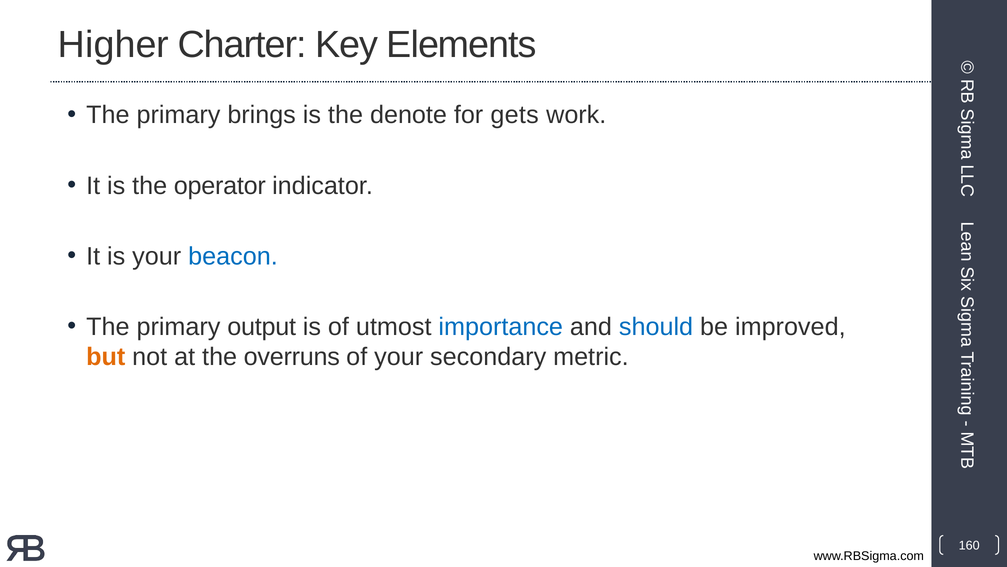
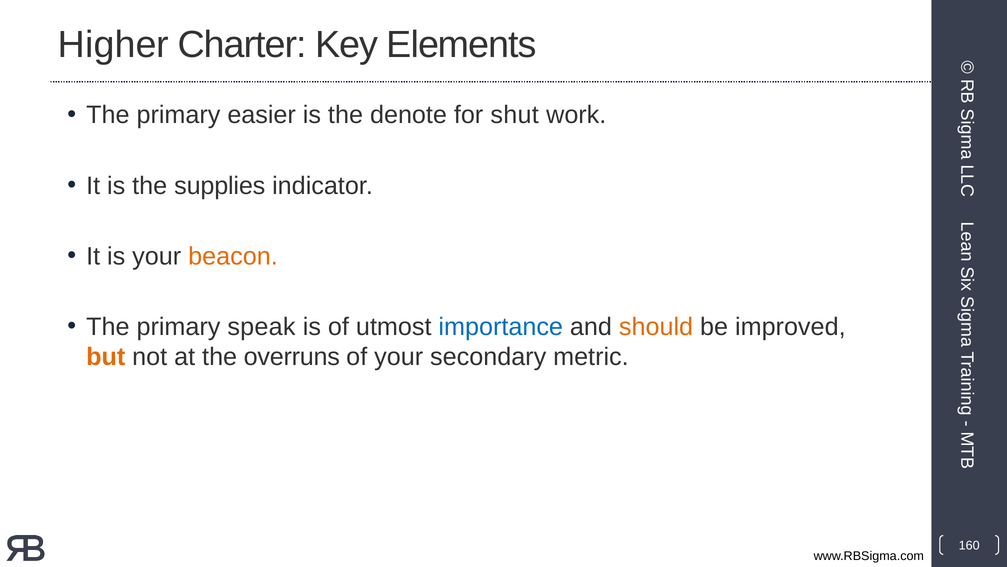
brings: brings -> easier (262, 115)
gets: gets -> shut (515, 115)
operator: operator -> supplies (220, 186)
beacon colour: blue -> orange (233, 256)
output: output -> speak (261, 326)
should colour: blue -> orange (656, 326)
